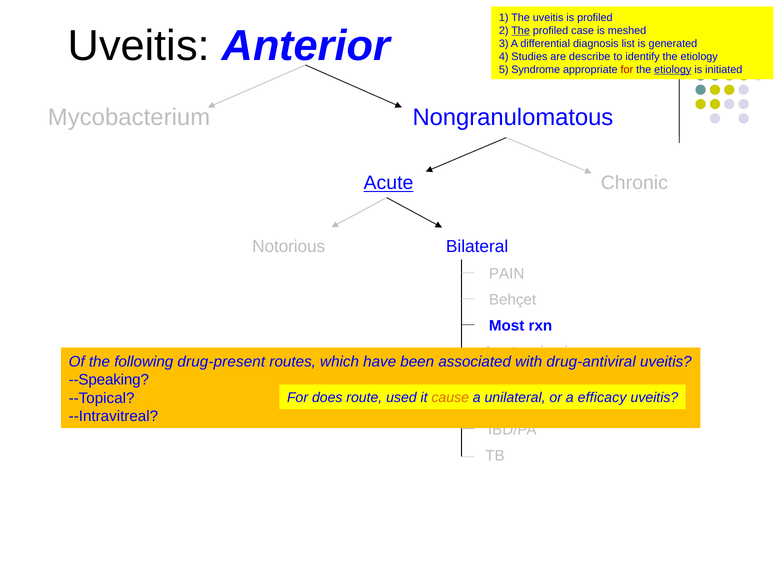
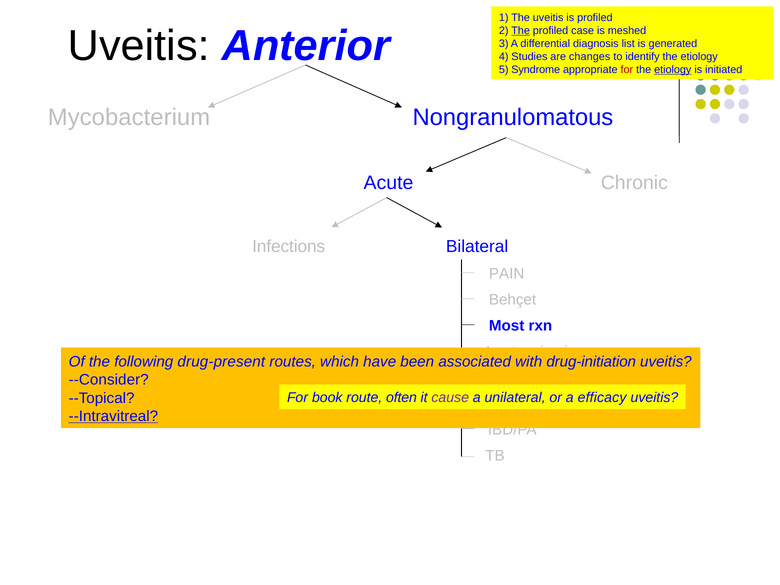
describe: describe -> changes (590, 57)
Acute underline: present -> none (388, 183)
Notorious: Notorious -> Infections (289, 247)
drug-antiviral: drug-antiviral -> drug-initiation (591, 362)
--Speaking: --Speaking -> --Consider (109, 380)
does: does -> book (327, 398)
used: used -> often (401, 398)
cause colour: orange -> purple (450, 398)
--Intravitreal underline: none -> present (113, 416)
